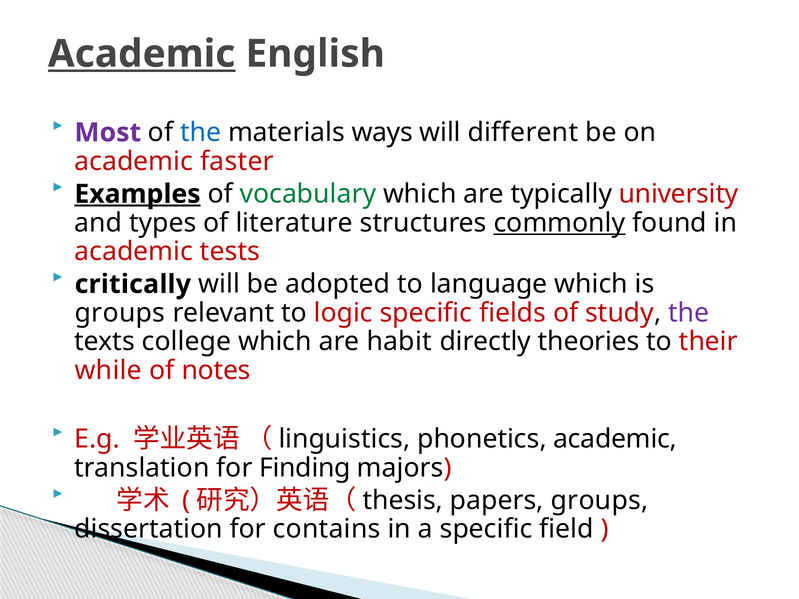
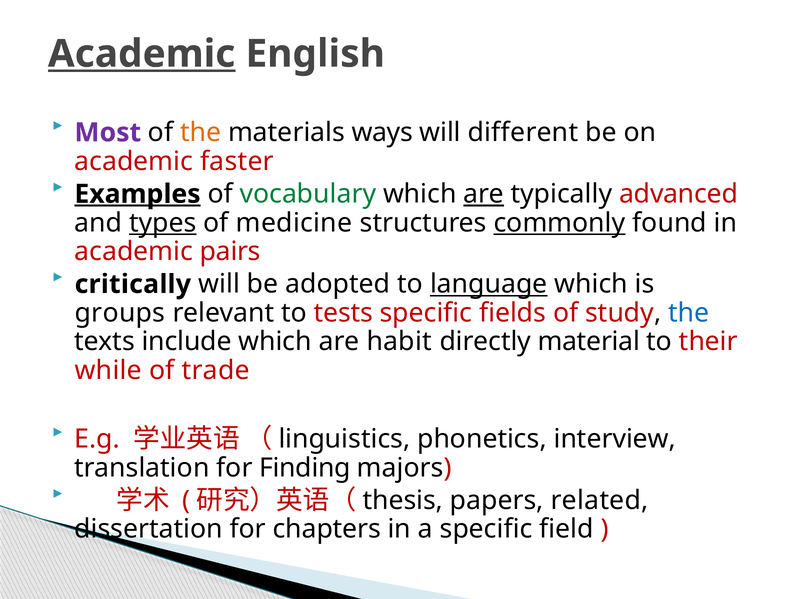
the colour: blue -> orange (201, 133)
are underline: none -> present (484, 194)
university: university -> advanced (679, 194)
types underline: none -> present (163, 223)
literature: literature -> medicine (294, 223)
tests: tests -> pairs (230, 252)
language underline: none -> present (489, 284)
logic: logic -> tests (343, 313)
the colour: purple -> blue (689, 313)
college: college -> include (187, 342)
theories: theories -> material (589, 342)
notes: notes -> trade (216, 371)
phonetics academic: academic -> interview (615, 439)
papers groups: groups -> related (600, 501)
contains: contains -> chapters (327, 529)
